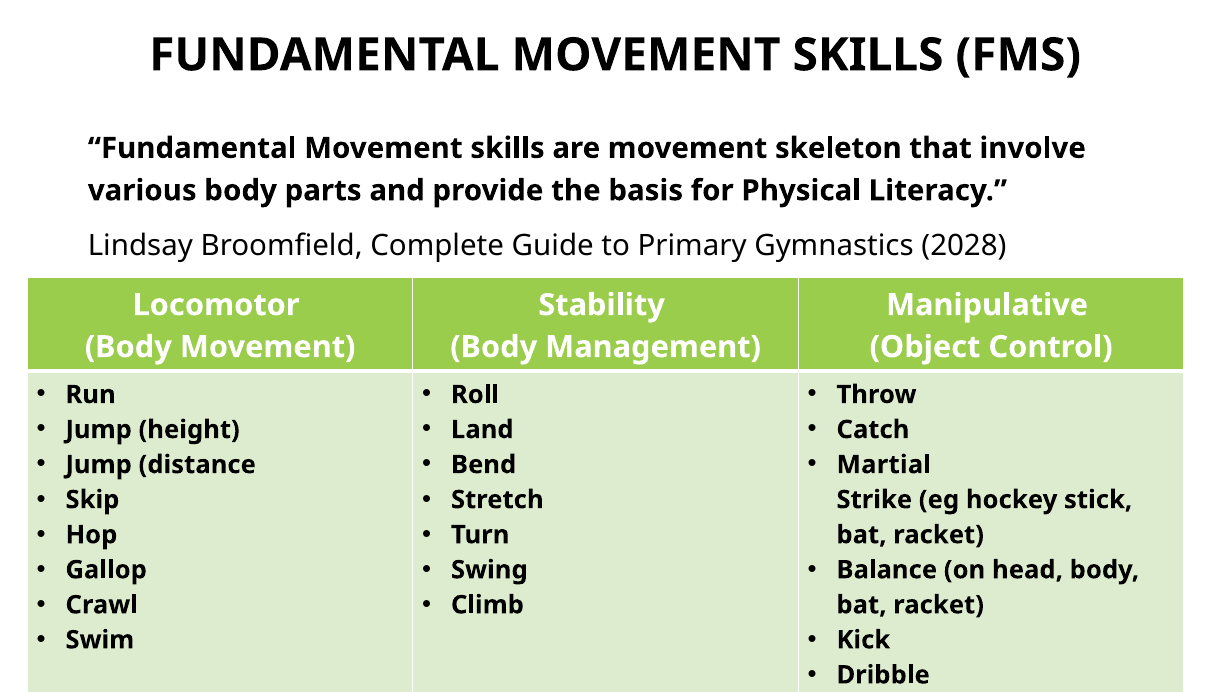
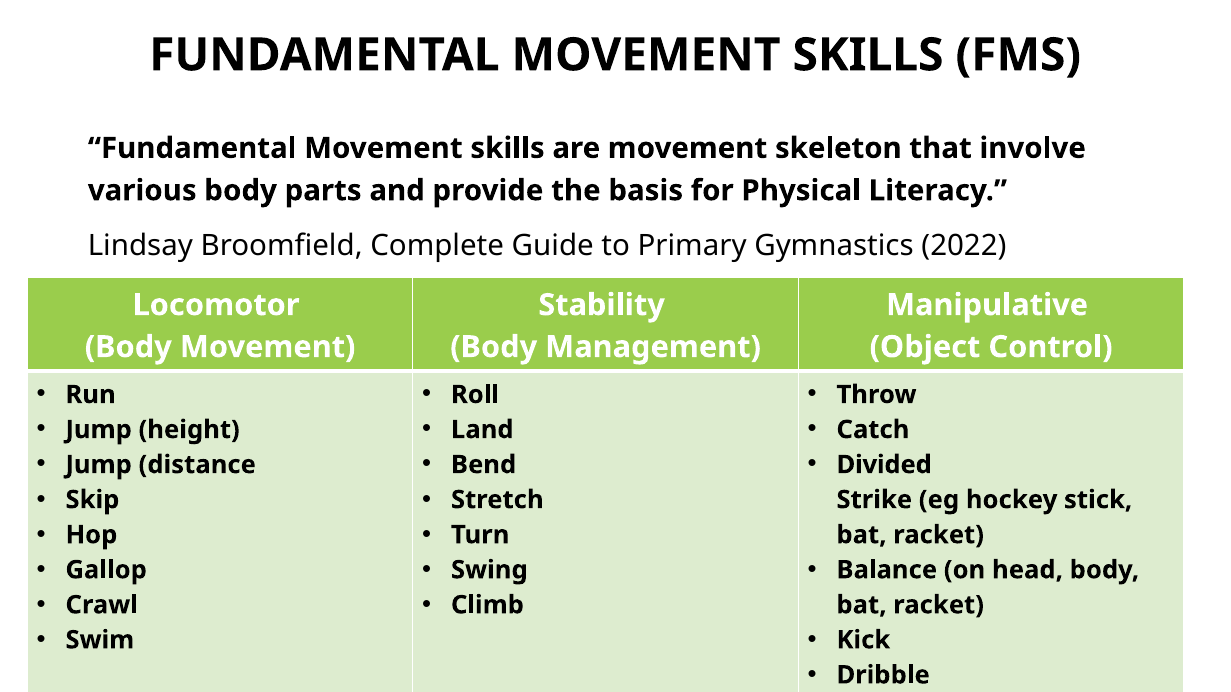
2028: 2028 -> 2022 (964, 246)
Martial: Martial -> Divided (884, 465)
